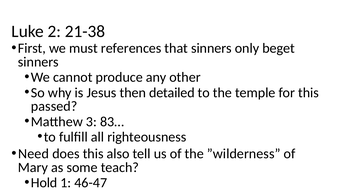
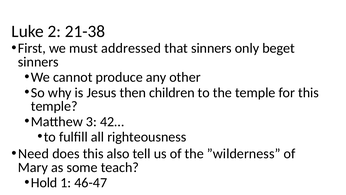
references: references -> addressed (131, 48)
detailed: detailed -> children (172, 92)
passed: passed -> temple (54, 106)
83…: 83… -> 42… (112, 121)
